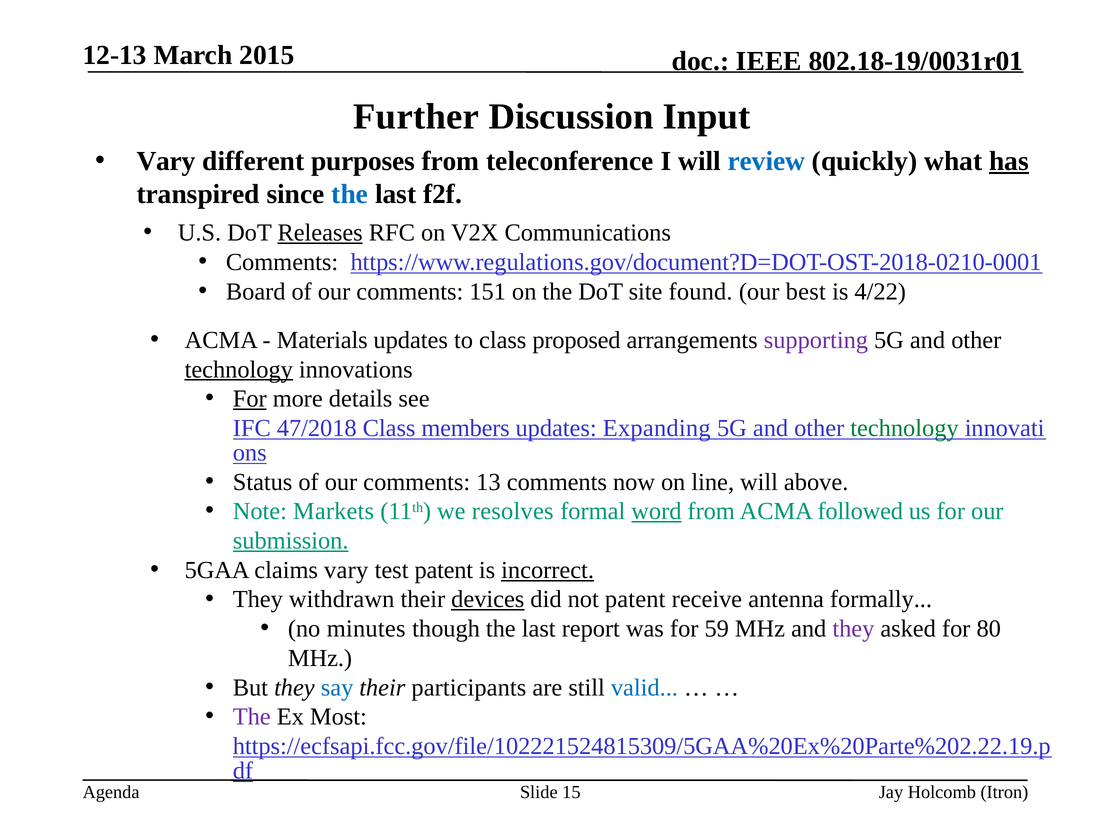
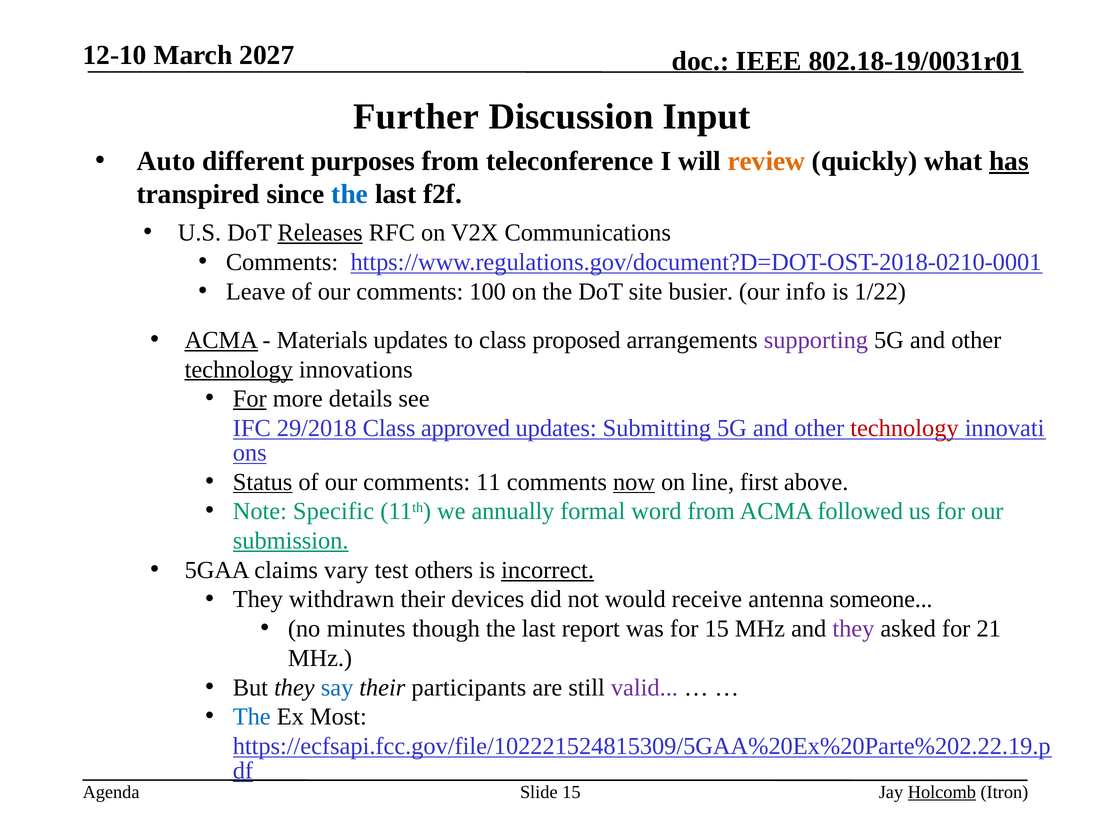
12-13: 12-13 -> 12-10 (115, 55)
2015: 2015 -> 2027 (267, 55)
Vary: Vary -> Auto (166, 161)
review colour: blue -> orange (766, 161)
Board: Board -> Leave (256, 291)
151: 151 -> 100 (488, 291)
found: found -> busier (701, 291)
best: best -> info (806, 291)
4/22: 4/22 -> 1/22 (880, 291)
ACMA underline: none -> present (221, 340)
47/2018: 47/2018 -> 29/2018 (317, 428)
members: members -> approved (466, 428)
Expanding: Expanding -> Submitting (657, 428)
technology colour: green -> red (905, 428)
Status underline: none -> present (263, 482)
13: 13 -> 11 (488, 482)
now underline: none -> present (634, 482)
line will: will -> first (759, 482)
Markets: Markets -> Specific (334, 511)
resolves: resolves -> annually (513, 511)
word underline: present -> none (656, 511)
test patent: patent -> others (444, 570)
devices underline: present -> none (488, 599)
not patent: patent -> would (635, 599)
formally: formally -> someone (881, 599)
for 59: 59 -> 15 (717, 629)
80: 80 -> 21 (989, 629)
valid colour: blue -> purple (644, 687)
The colour: purple -> blue (252, 717)
Holcomb underline: none -> present (942, 792)
